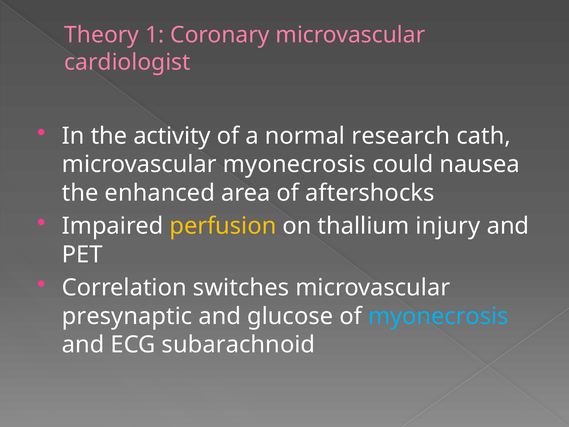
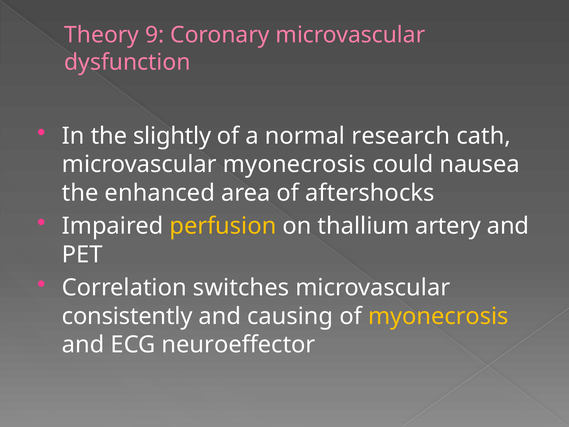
1: 1 -> 9 (155, 35)
cardiologist: cardiologist -> dysfunction (127, 62)
activity: activity -> slightly (172, 136)
injury: injury -> artery (448, 226)
presynaptic: presynaptic -> consistently (127, 316)
glucose: glucose -> causing (290, 316)
myonecrosis colour: light blue -> yellow (438, 316)
subarachnoid: subarachnoid -> neuroeffector (238, 344)
